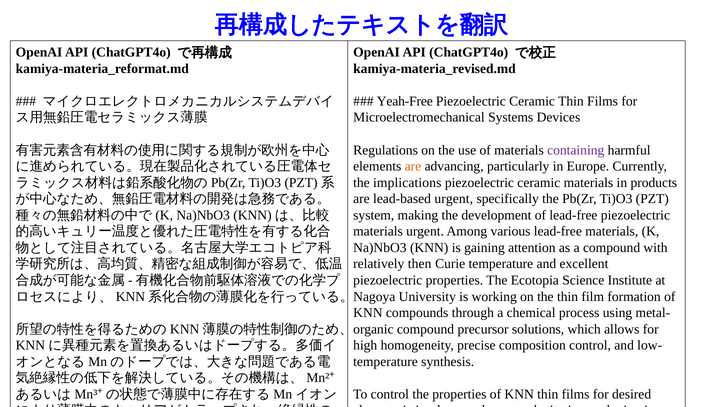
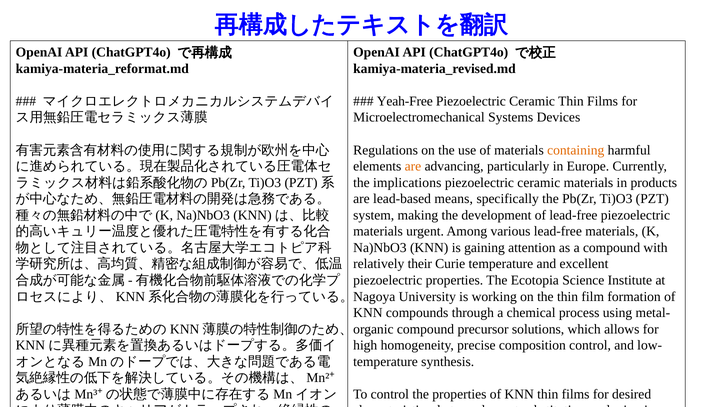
containing colour: purple -> orange (576, 150)
lead-based urgent: urgent -> means (454, 199)
then: then -> their (420, 264)
